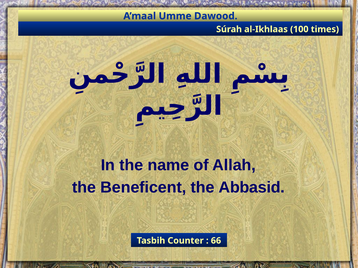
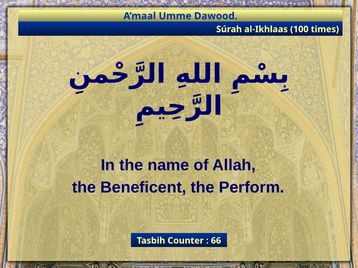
Abbasid: Abbasid -> Perform (252, 188)
